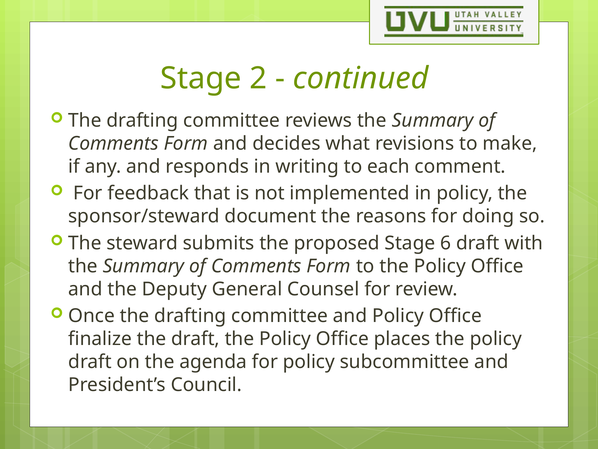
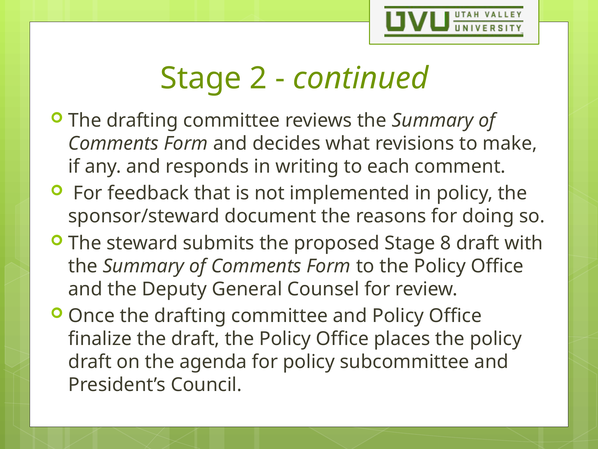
6: 6 -> 8 (446, 243)
